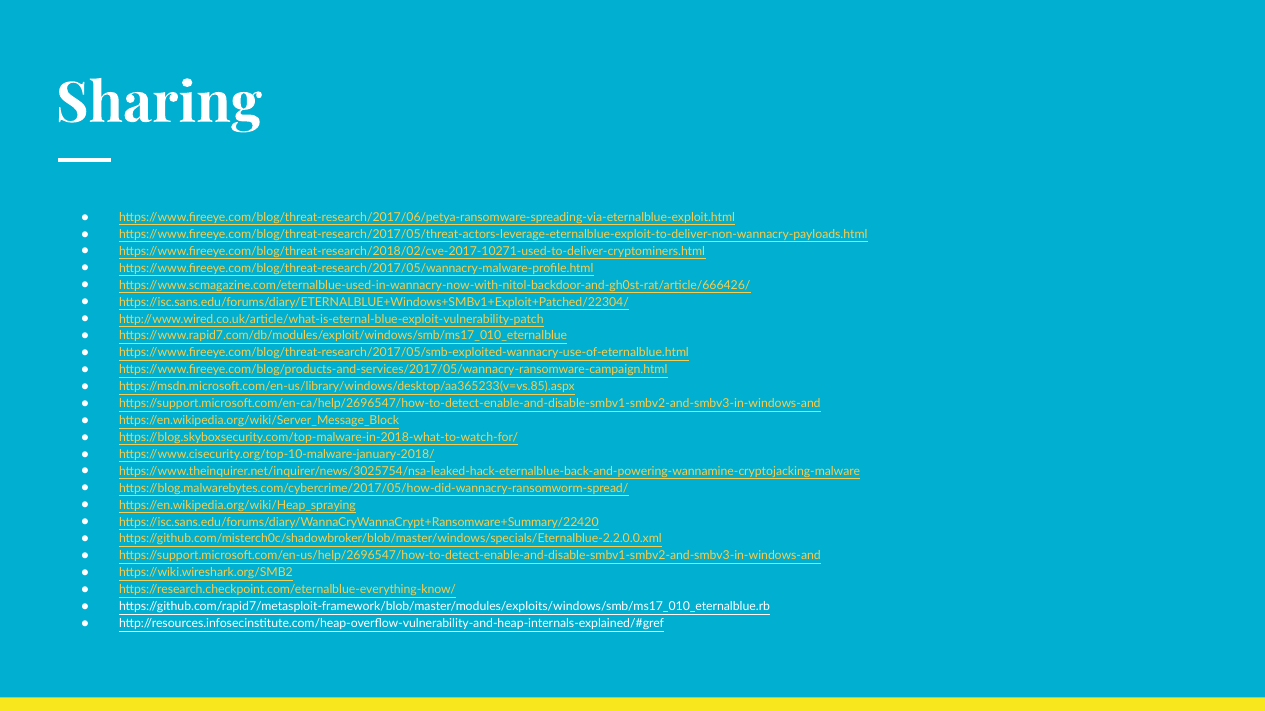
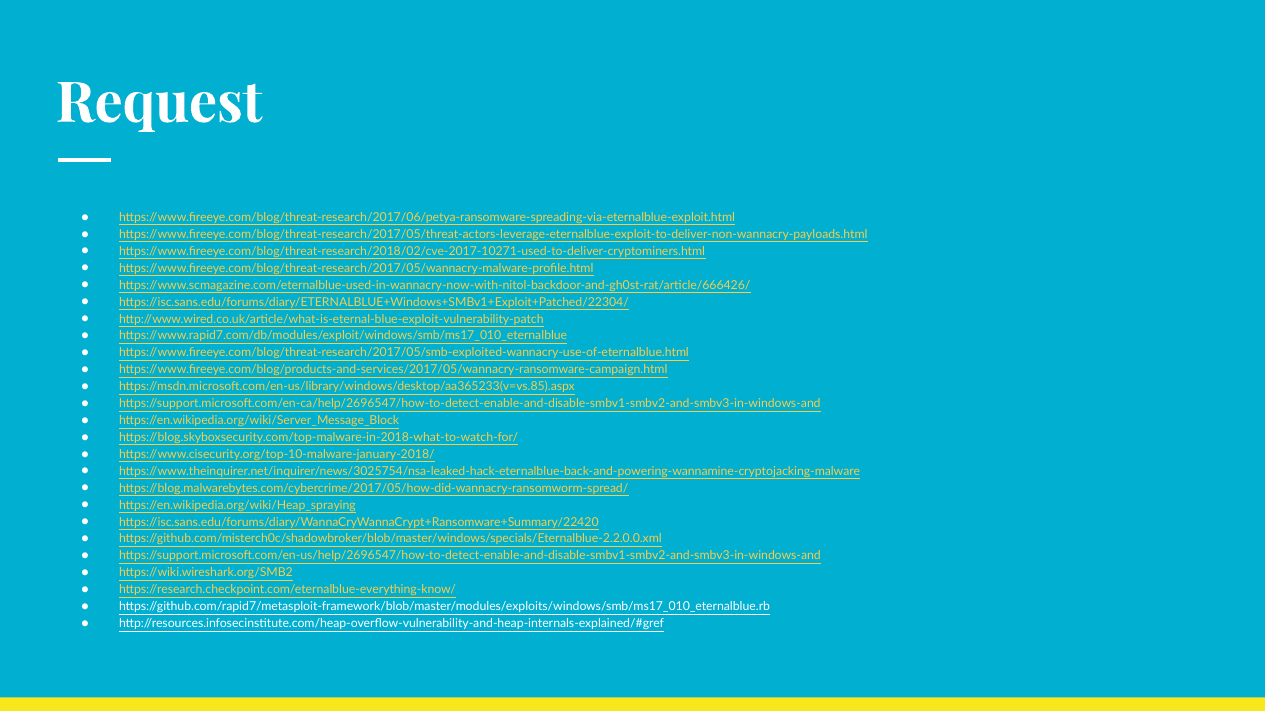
Sharing: Sharing -> Request (159, 103)
